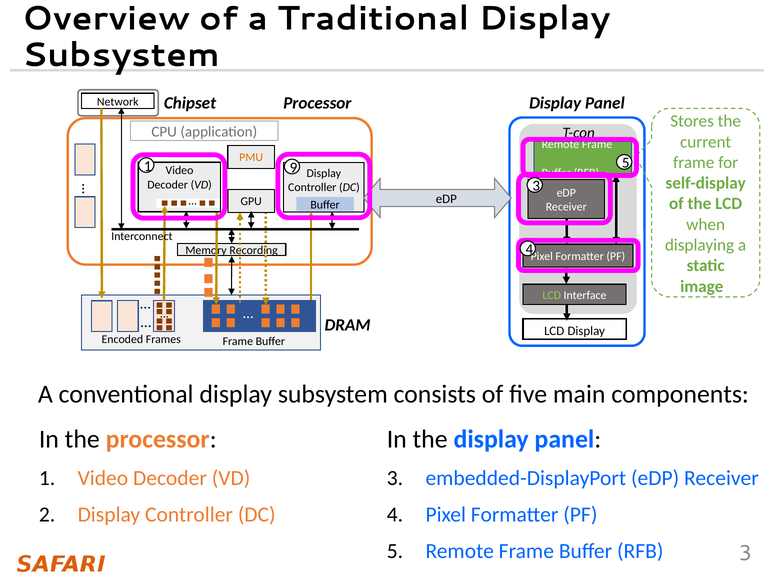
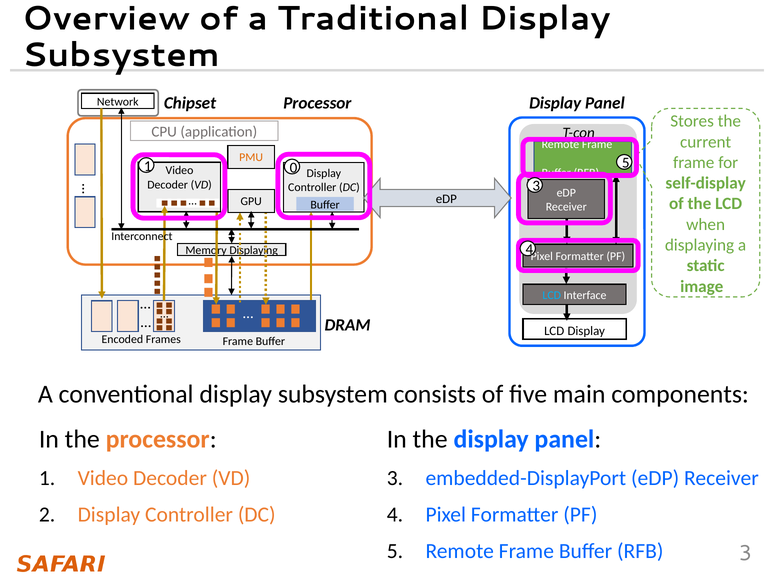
9: 9 -> 0 (294, 168)
Memory Recording: Recording -> Displaying (254, 250)
LCD colour: light green -> light blue (552, 295)
